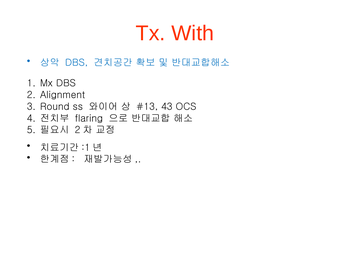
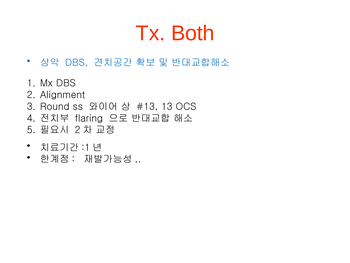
With: With -> Both (193, 33)
43: 43 -> 13 (167, 106)
